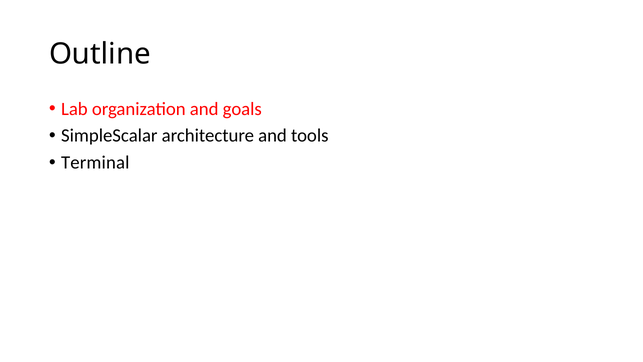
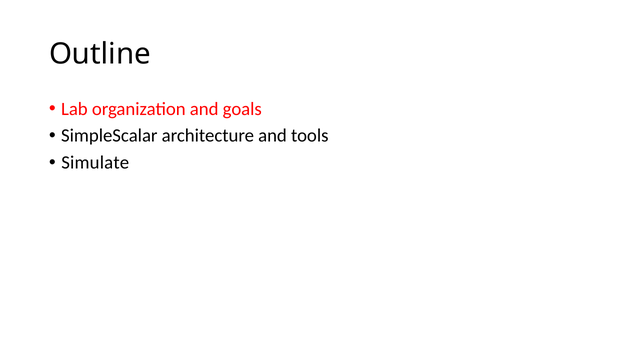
Terminal: Terminal -> Simulate (95, 163)
